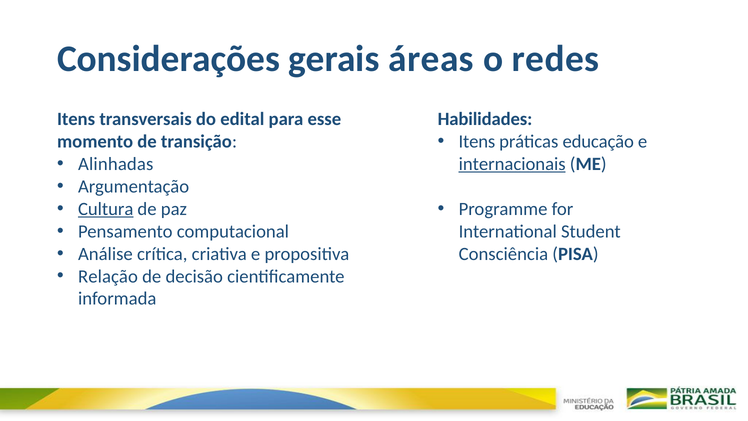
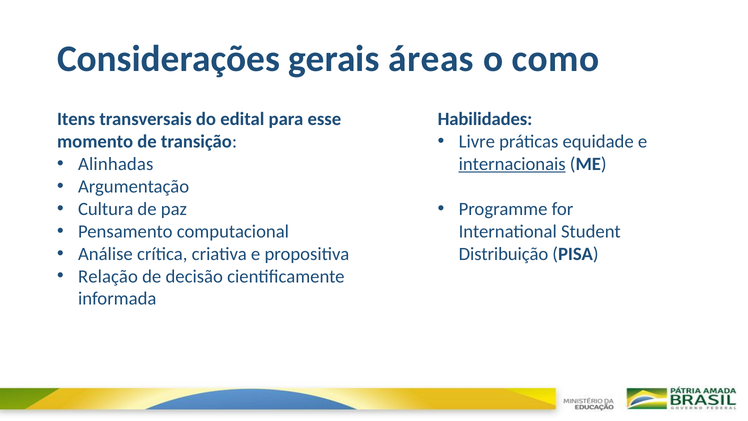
redes: redes -> como (555, 59)
Itens: Itens -> Livre (477, 142)
educação: educação -> equidade (598, 142)
Cultura underline: present -> none (106, 209)
Consciência: Consciência -> Distribuição (503, 254)
